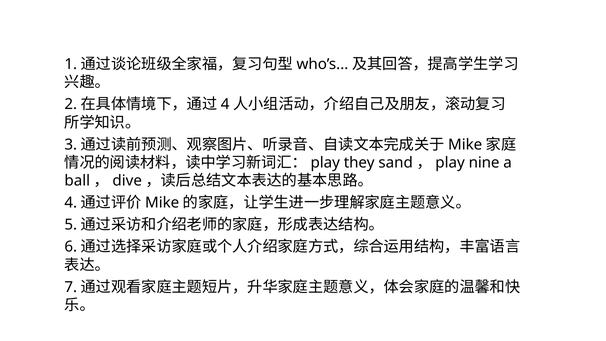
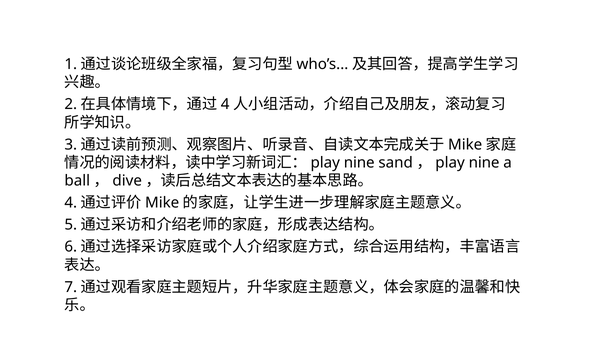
they: they -> nine (359, 163)
